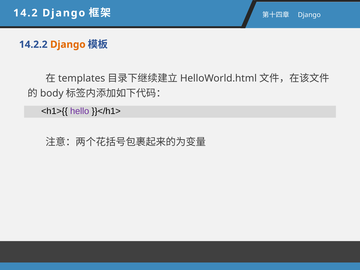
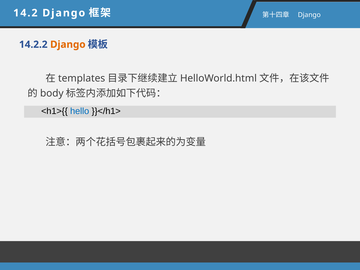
hello colour: purple -> blue (80, 111)
